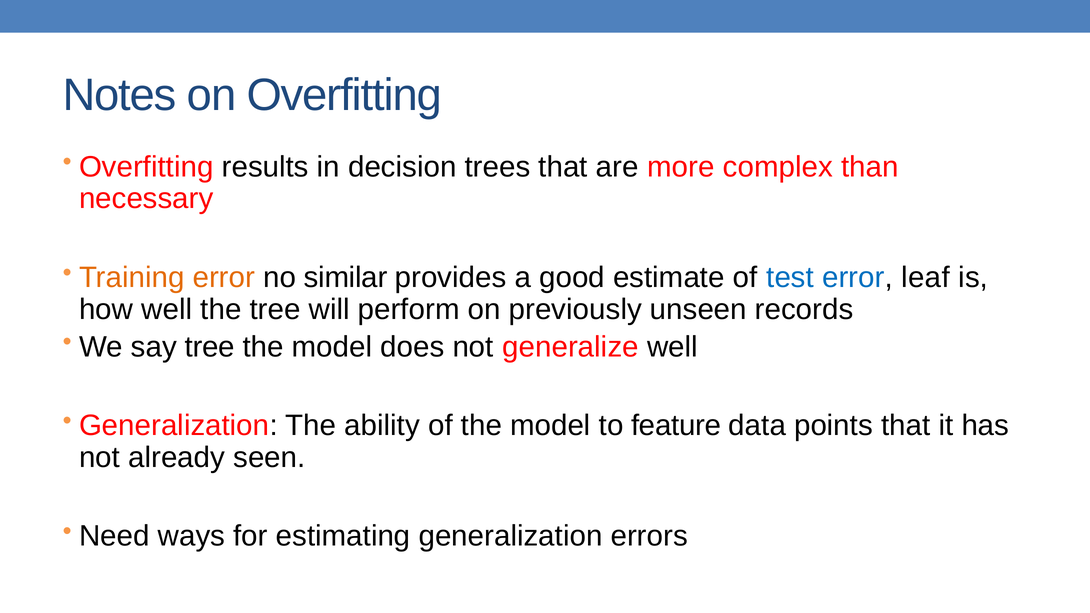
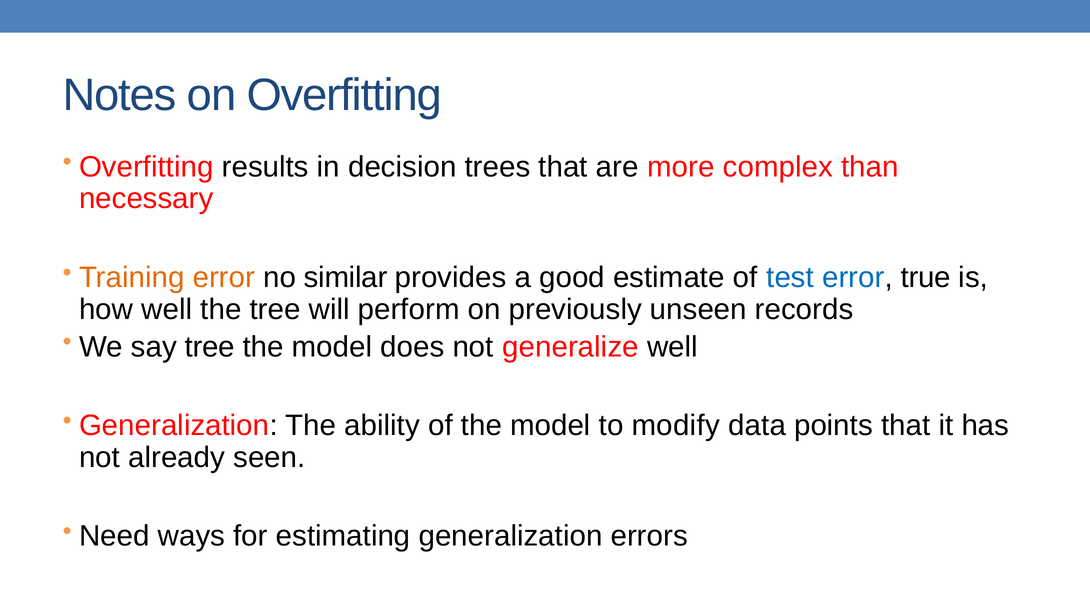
leaf: leaf -> true (926, 278)
feature: feature -> modify (676, 426)
